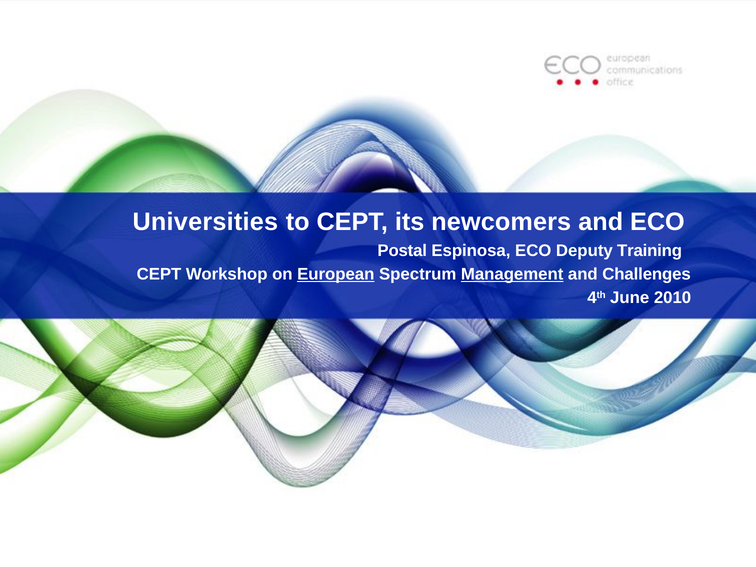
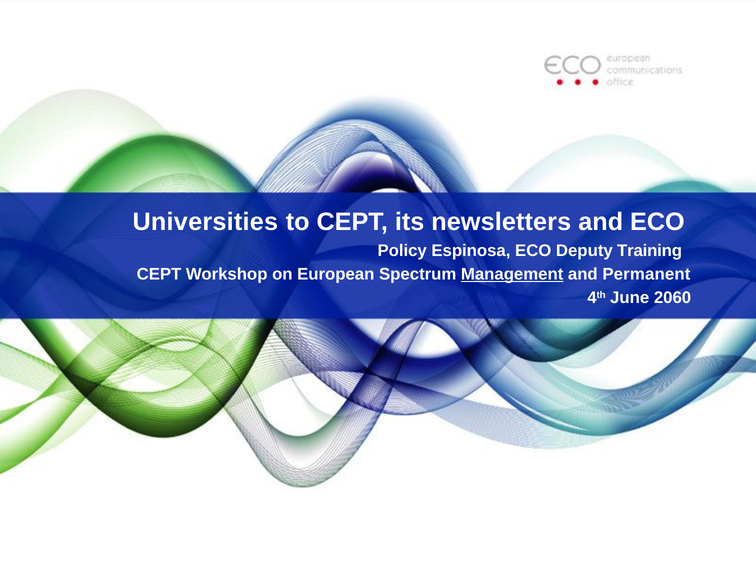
newcomers: newcomers -> newsletters (501, 222)
Postal: Postal -> Policy (402, 251)
European underline: present -> none (336, 274)
Challenges: Challenges -> Permanent (646, 274)
2010: 2010 -> 2060 (673, 298)
